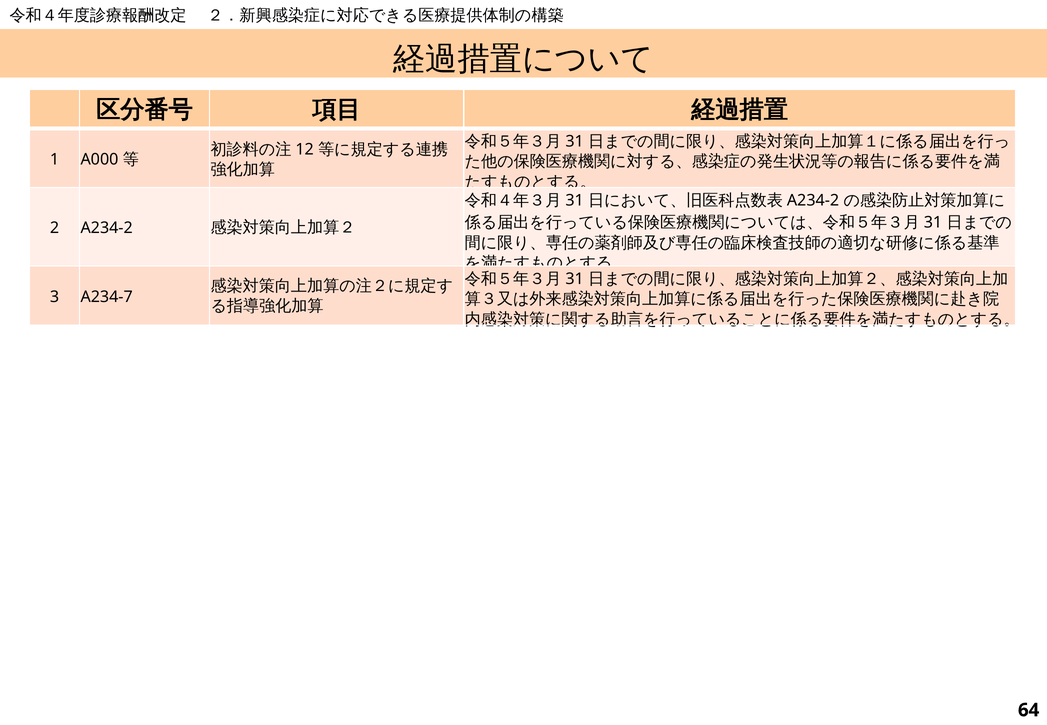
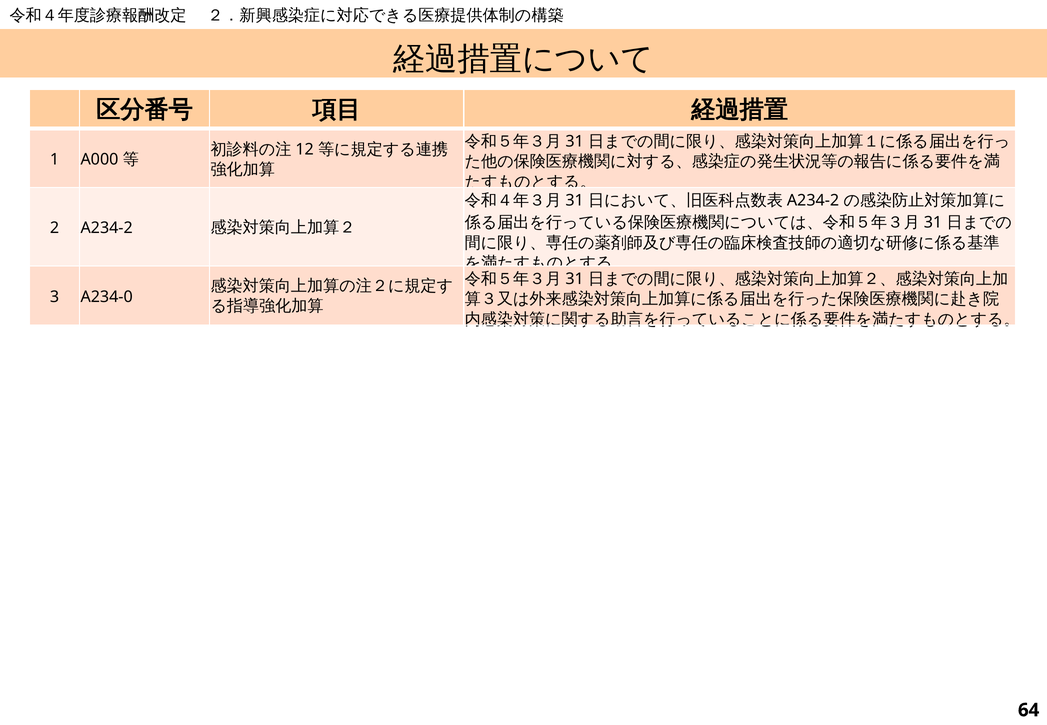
A234-7: A234-7 -> A234-0 (107, 297)
